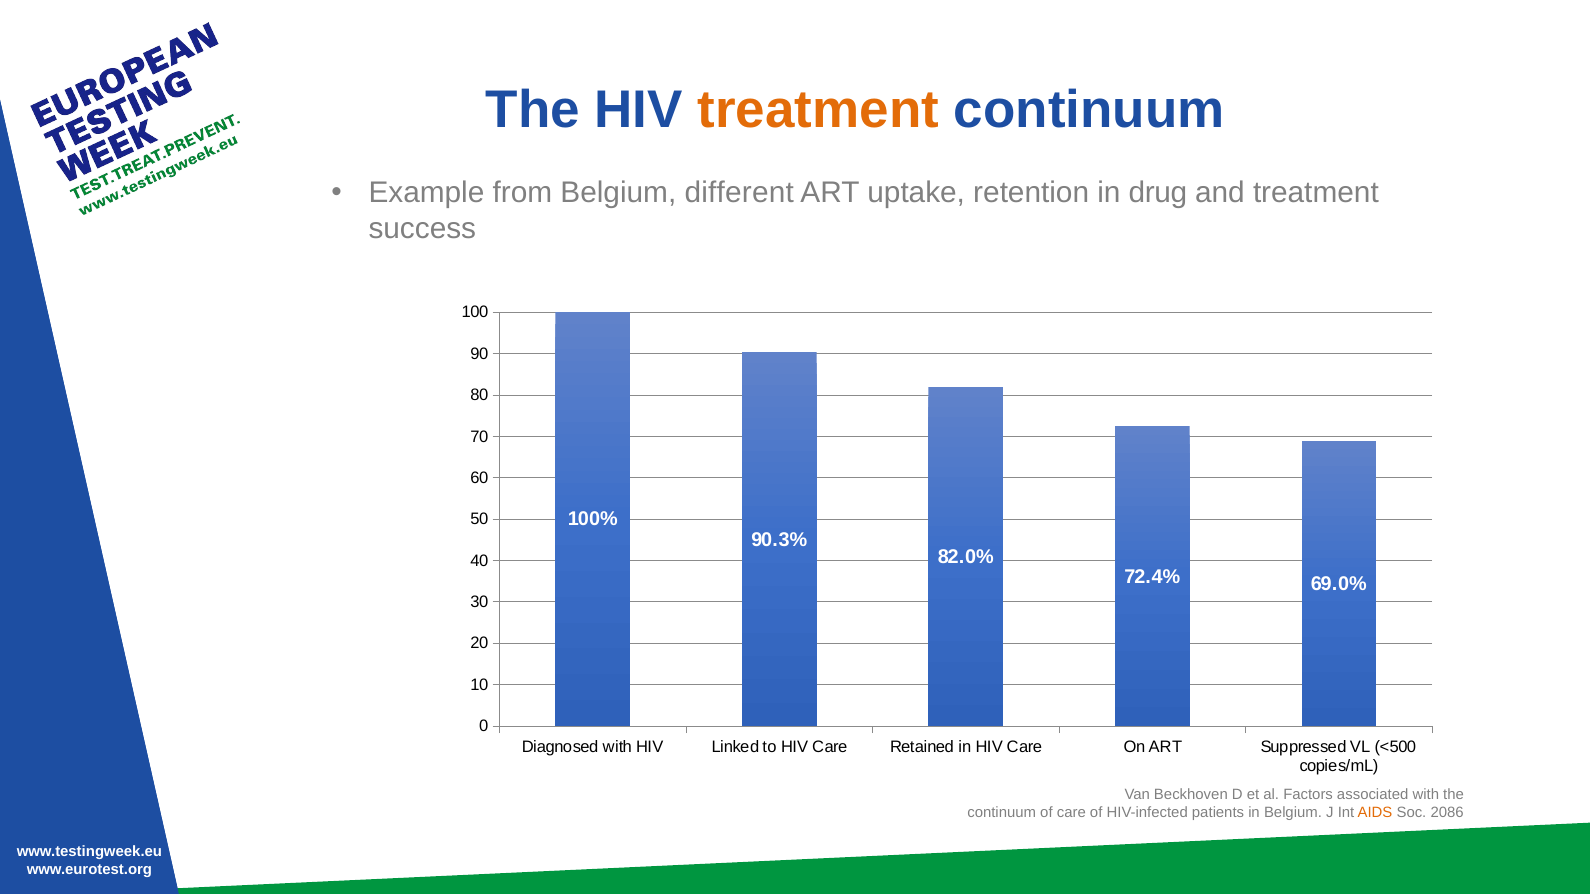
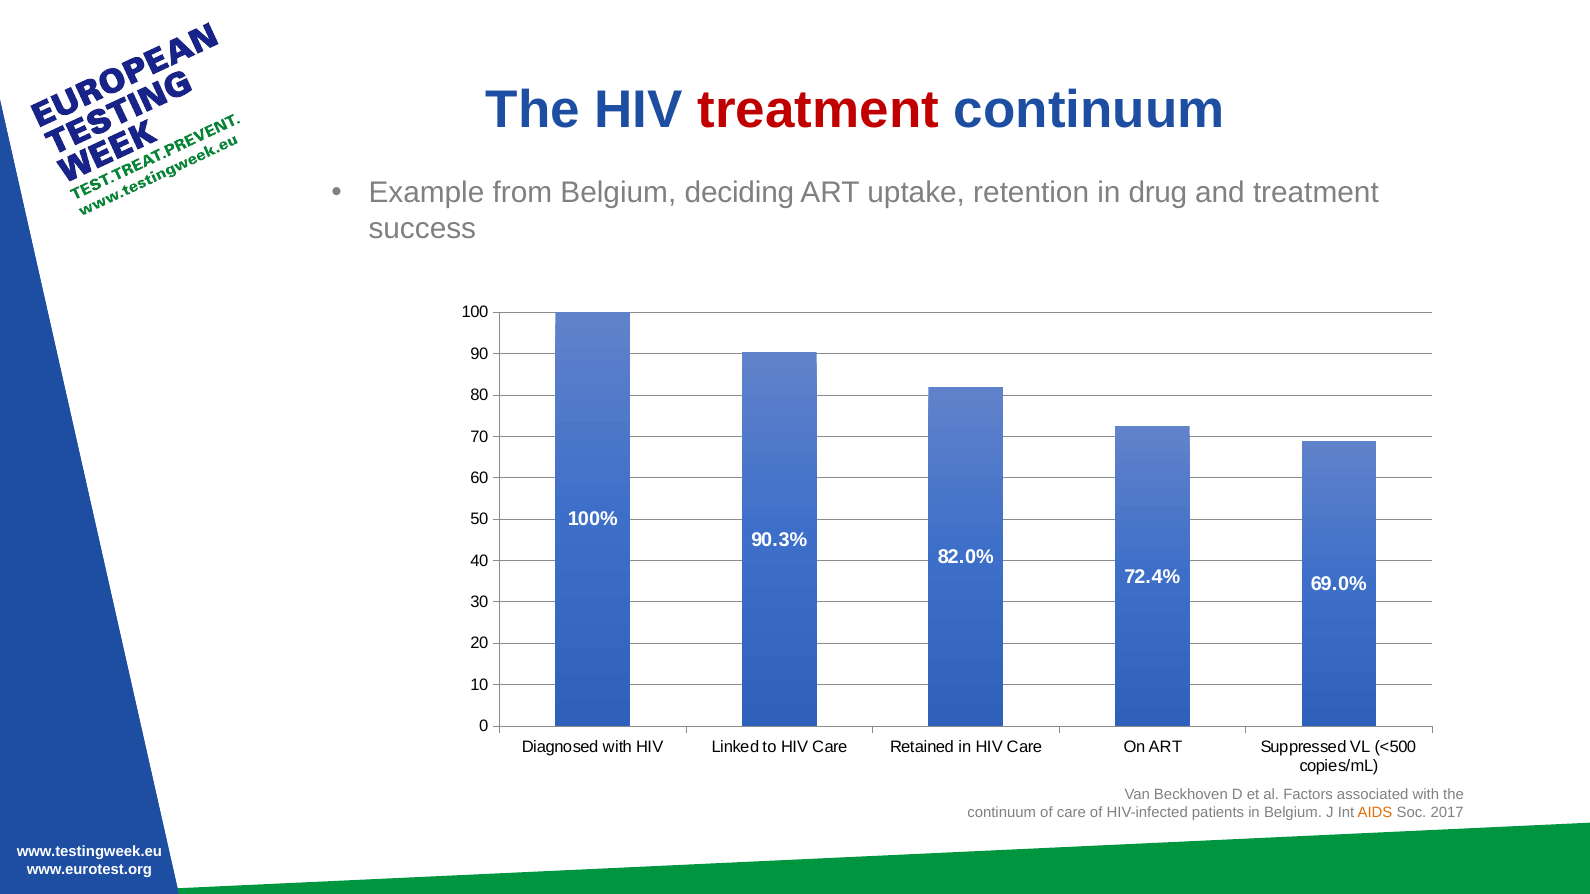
treatment colour: orange -> red (818, 110)
different: different -> deciding (739, 193)
2086: 2086 -> 2017 (1447, 813)
